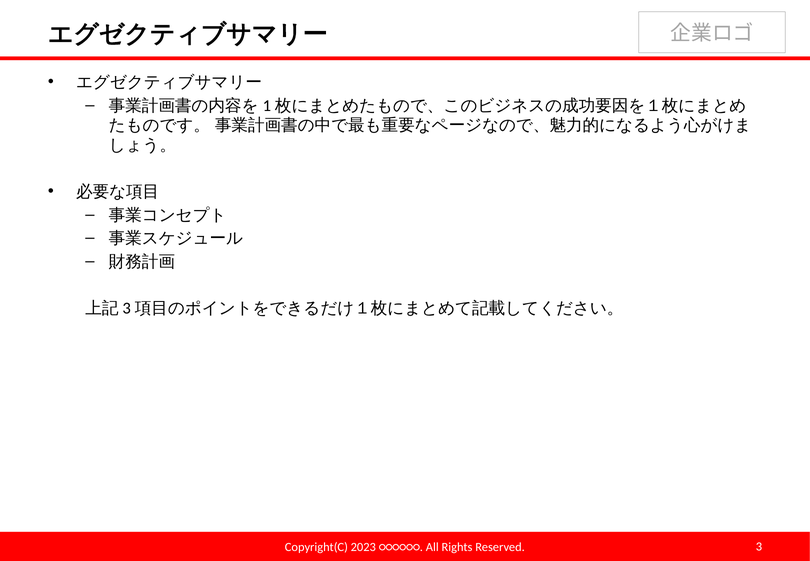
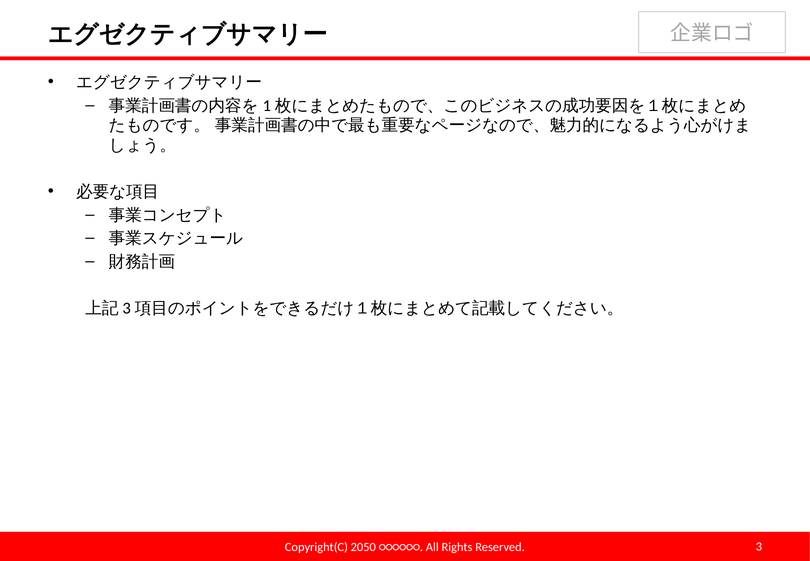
2023: 2023 -> 2050 (363, 547)
